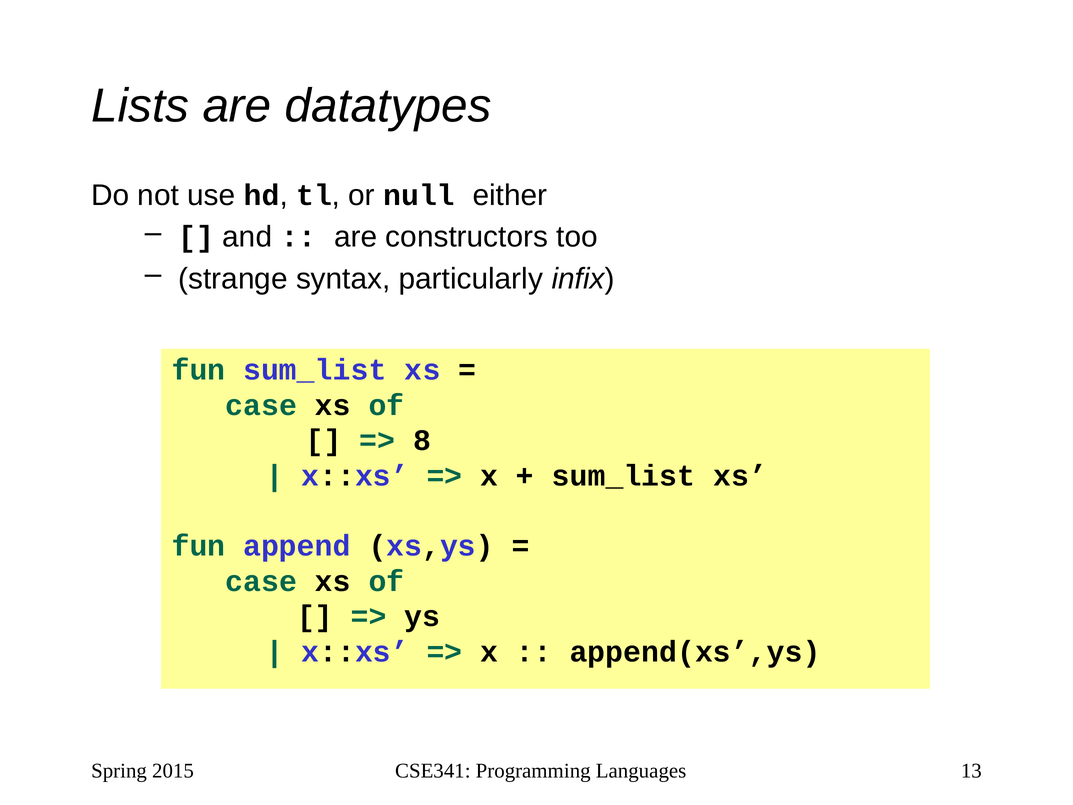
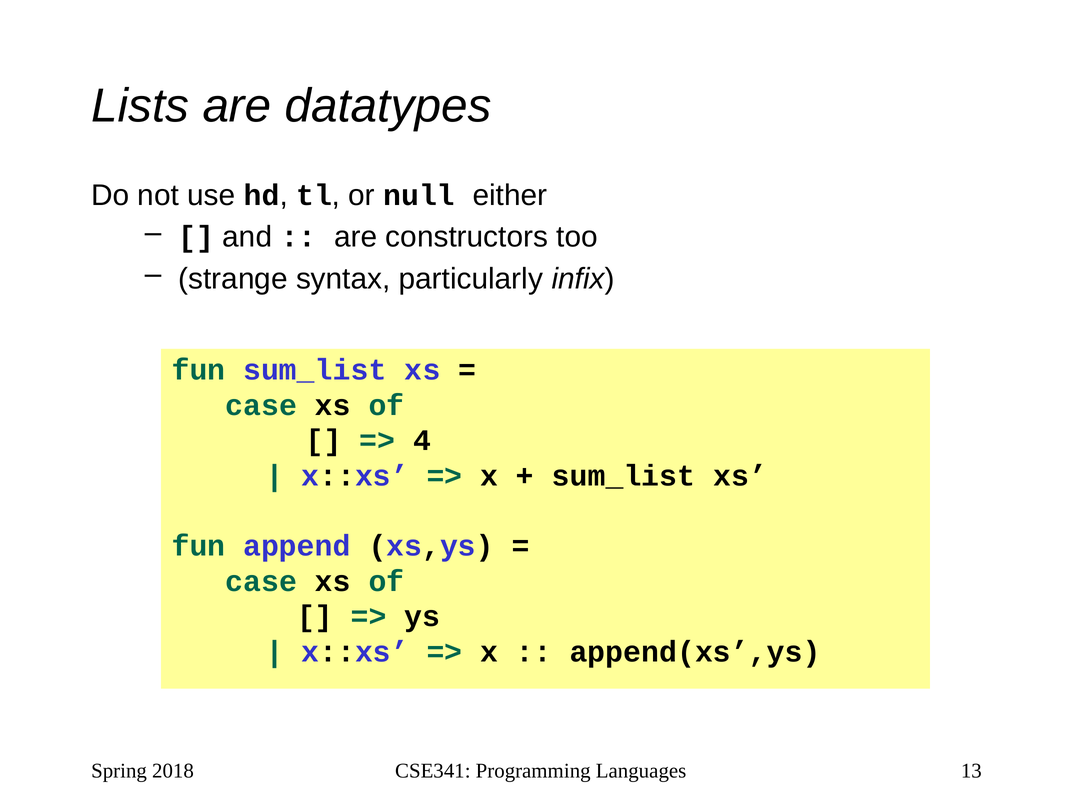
8: 8 -> 4 (422, 440)
2015: 2015 -> 2018 (173, 770)
